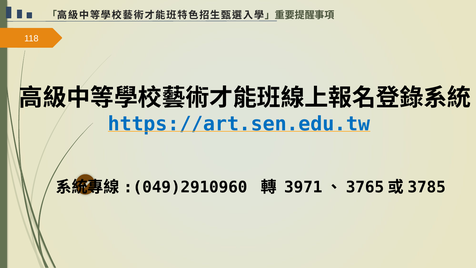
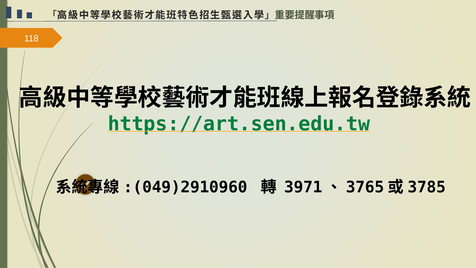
https://art.sen.edu.tw colour: blue -> green (239, 124)
